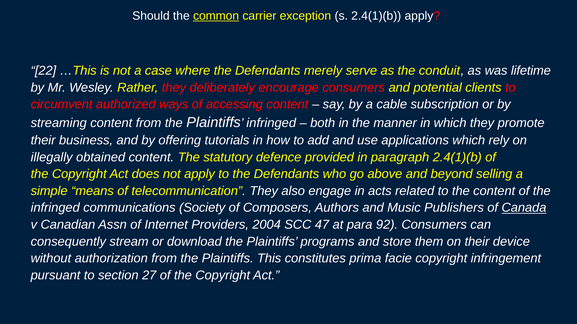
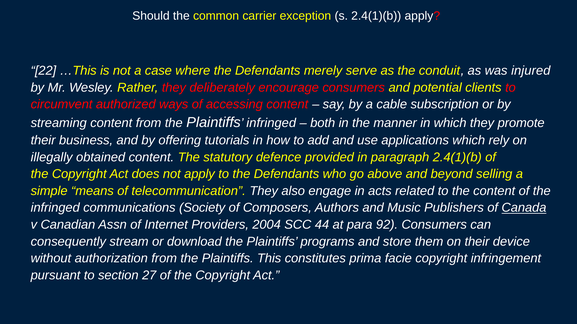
common underline: present -> none (216, 16)
lifetime: lifetime -> injured (531, 71)
47: 47 -> 44 (322, 225)
